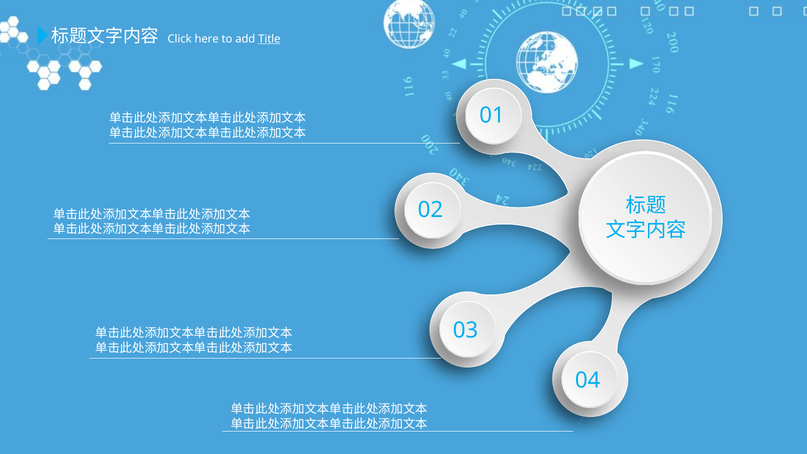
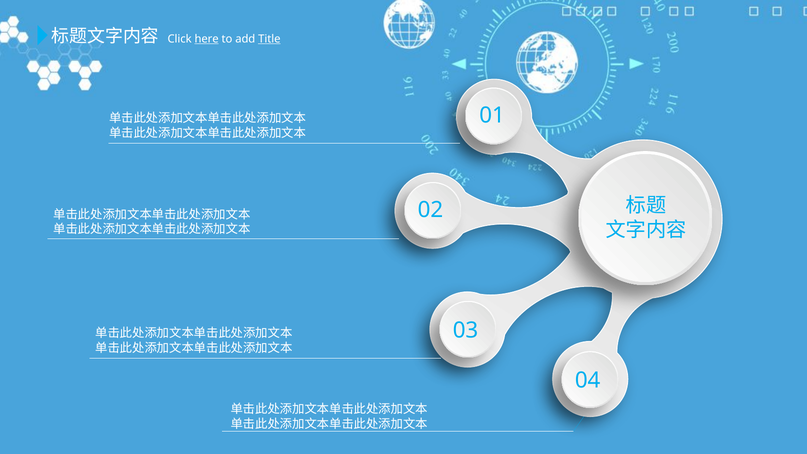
here underline: none -> present (207, 39)
